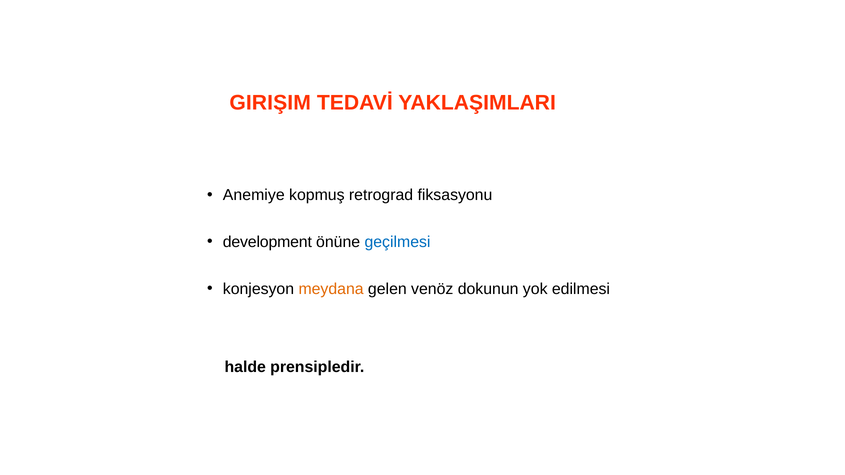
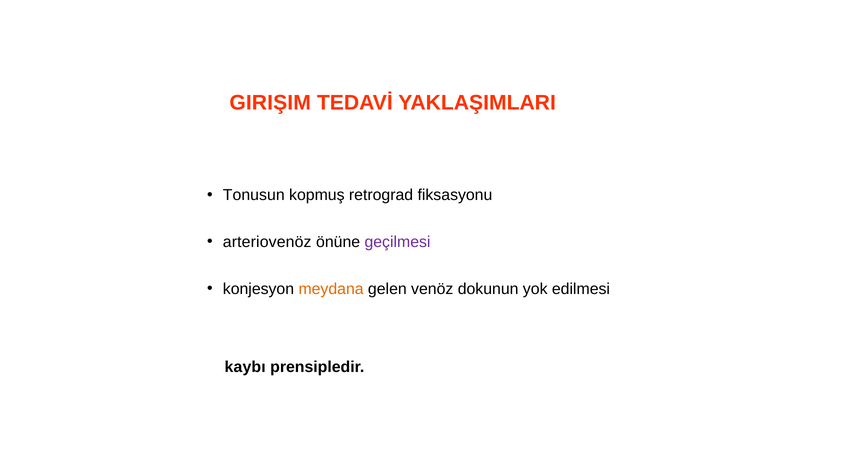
Anemiye: Anemiye -> Tonusun (254, 195)
development: development -> arteriovenöz (267, 242)
geçilmesi colour: blue -> purple (398, 242)
halde: halde -> kaybı (245, 367)
